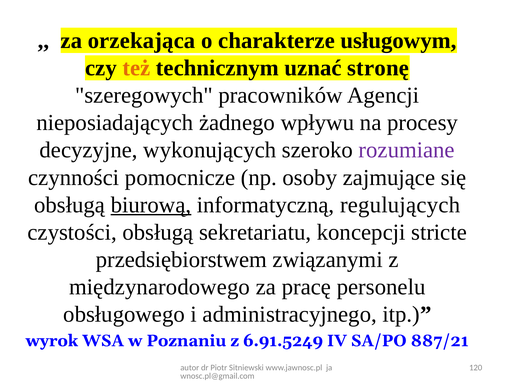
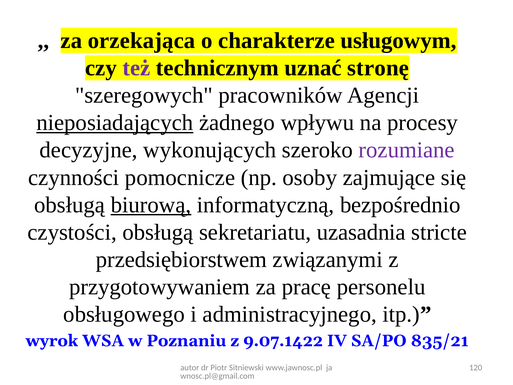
też colour: orange -> purple (136, 68)
nieposiadających underline: none -> present (115, 123)
regulujących: regulujących -> bezpośrednio (400, 205)
koncepcji: koncepcji -> uzasadnia (361, 232)
międzynarodowego: międzynarodowego -> przygotowywaniem (160, 287)
6.91.5249: 6.91.5249 -> 9.07.1422 (283, 341)
887/21: 887/21 -> 835/21 (440, 341)
